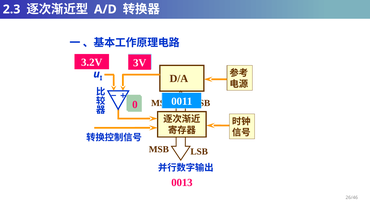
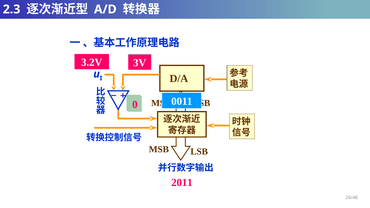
0013: 0013 -> 2011 (182, 183)
